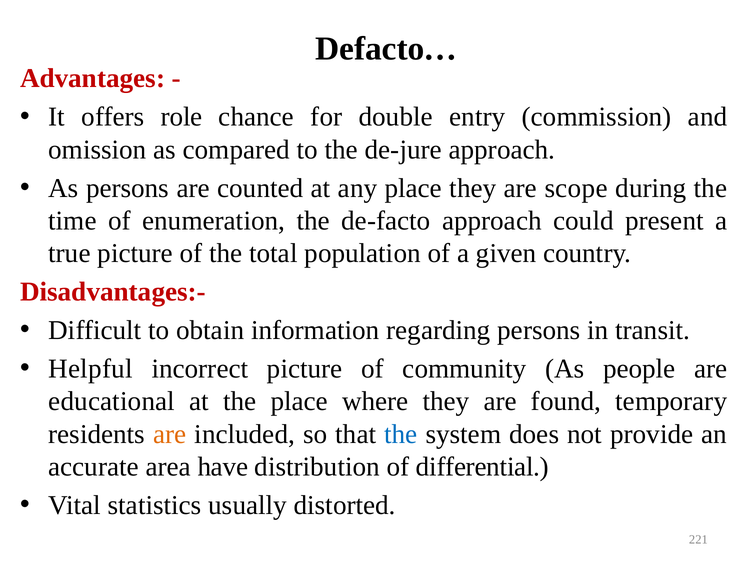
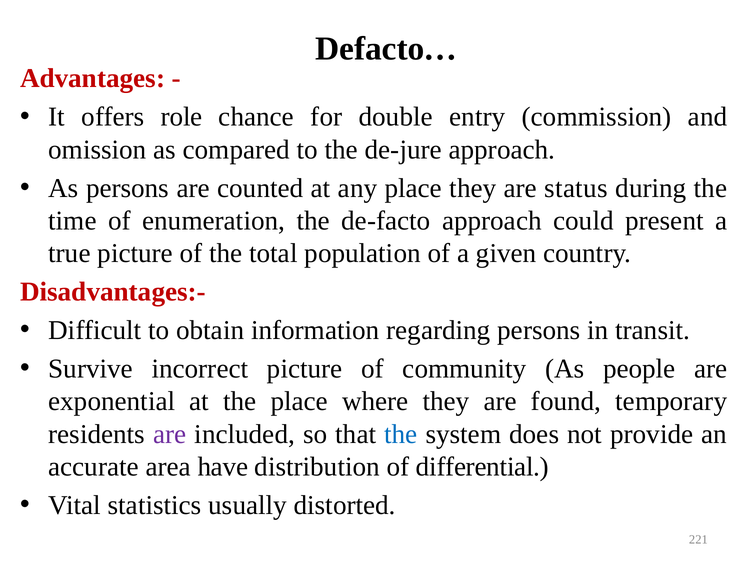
scope: scope -> status (576, 188)
Helpful: Helpful -> Survive (91, 369)
educational: educational -> exponential (112, 401)
are colour: orange -> purple (170, 434)
